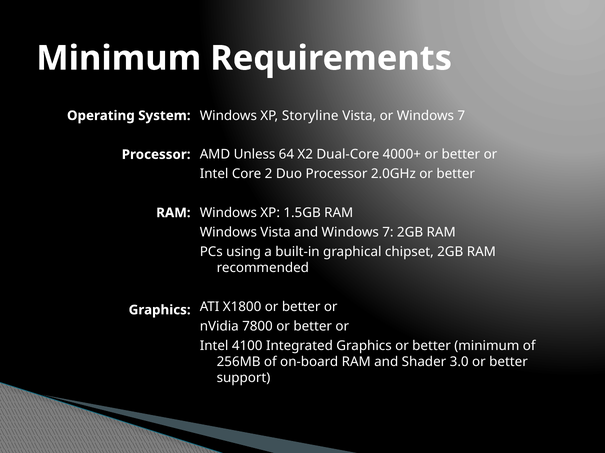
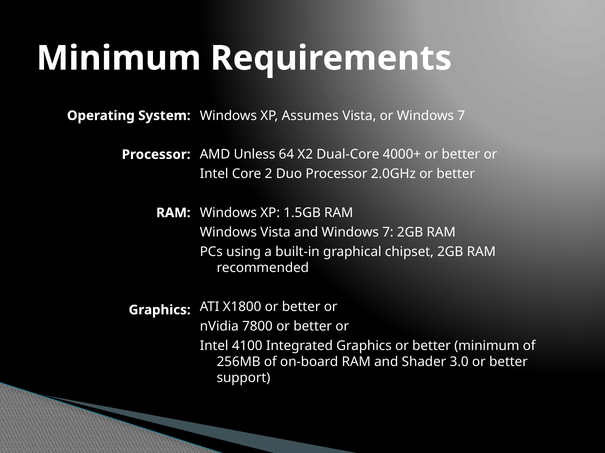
Storyline: Storyline -> Assumes (310, 116)
